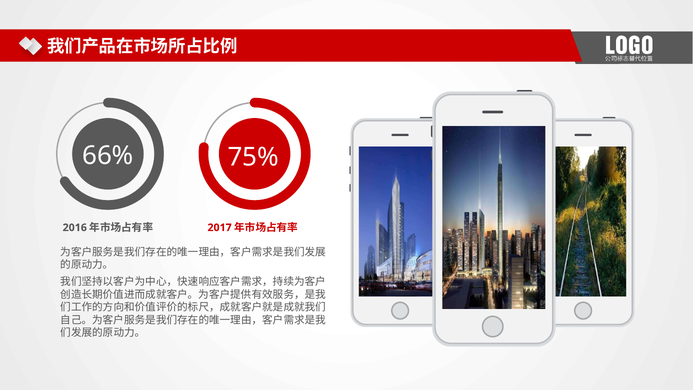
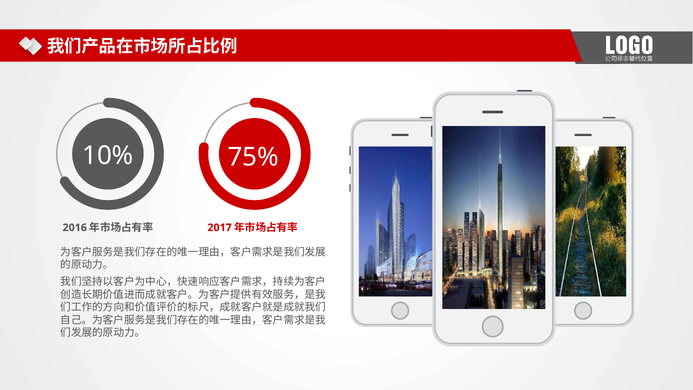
66%: 66% -> 10% (108, 156)
